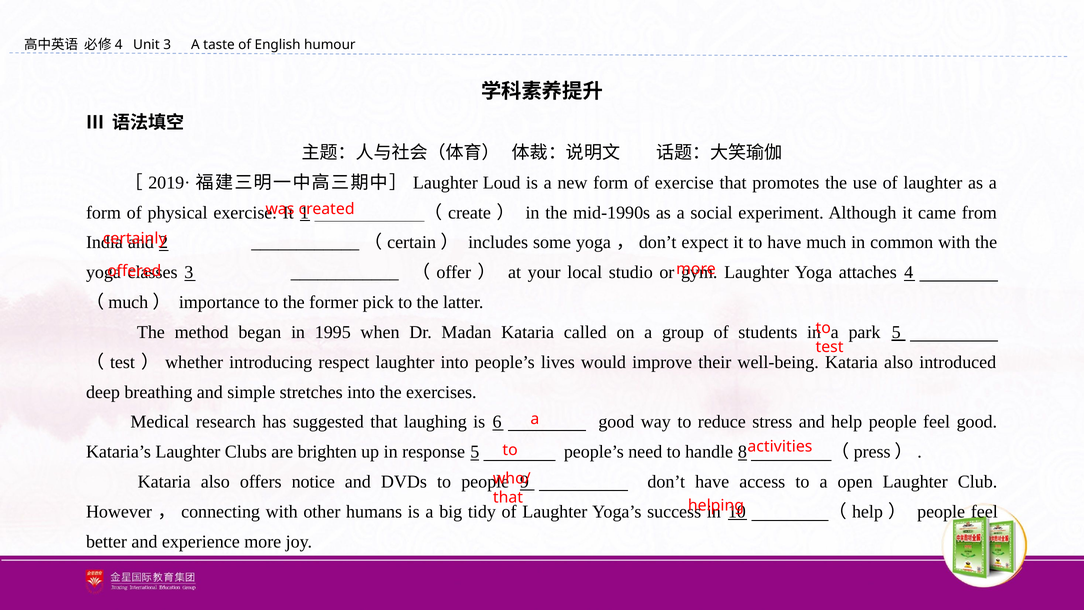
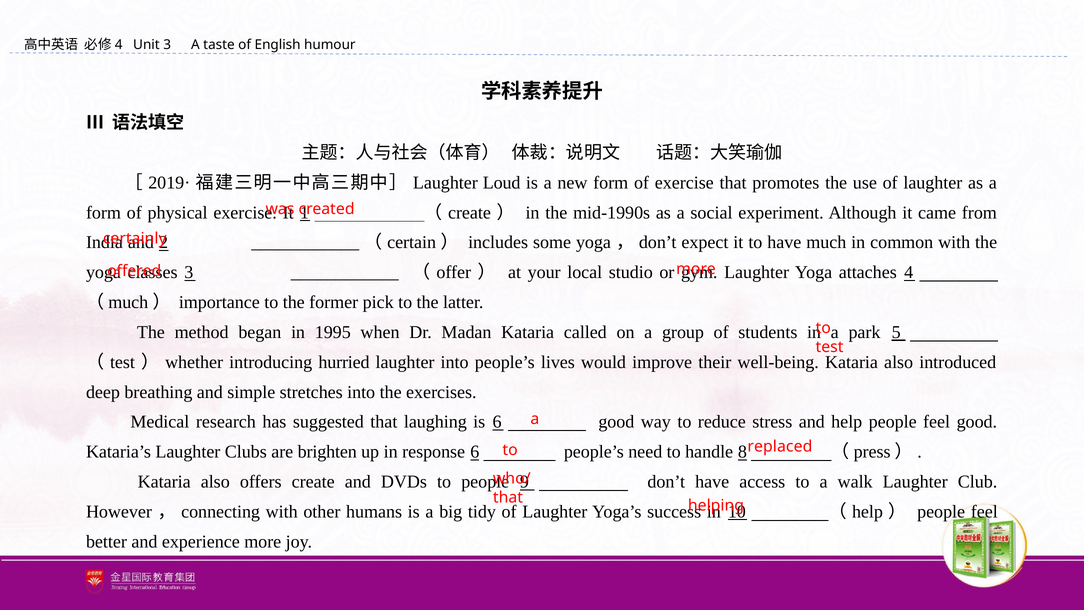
respect: respect -> hurried (344, 362)
response 5: 5 -> 6 (475, 452)
activities: activities -> replaced (780, 447)
offers notice: notice -> create (313, 482)
open: open -> walk (855, 482)
